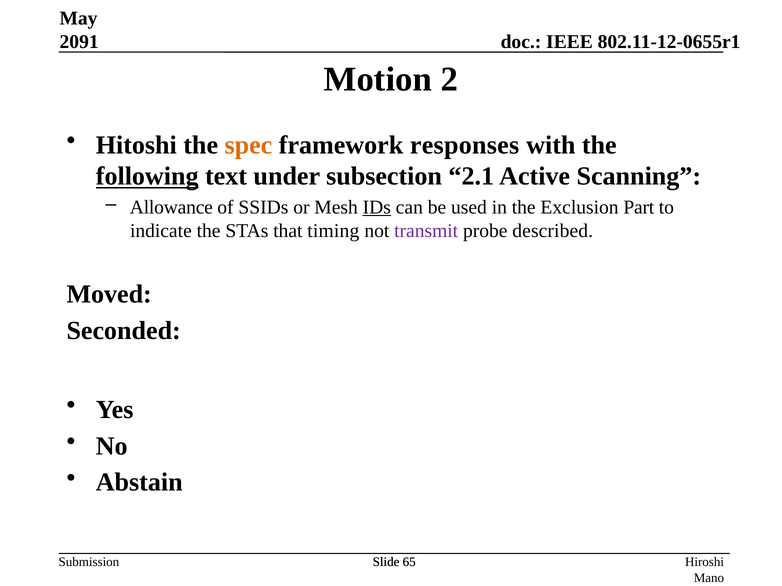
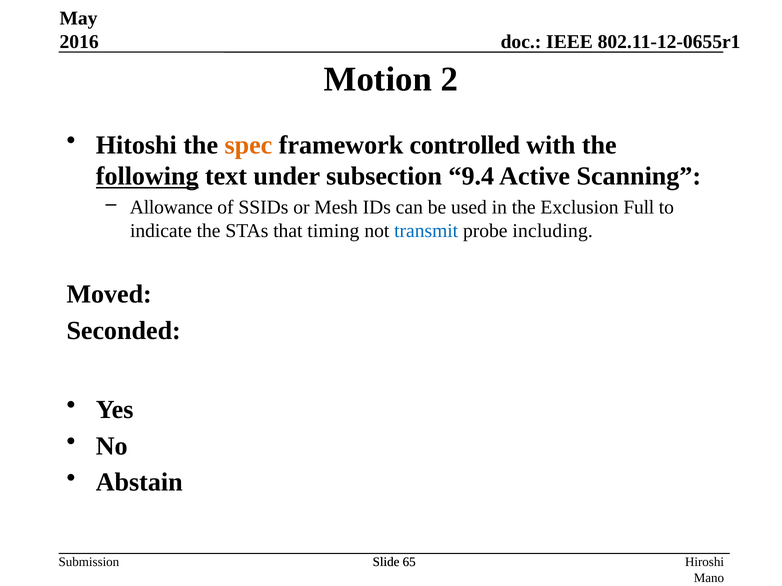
2091: 2091 -> 2016 (79, 42)
responses: responses -> controlled (465, 145)
2.1: 2.1 -> 9.4 (471, 177)
IDs underline: present -> none (377, 207)
Part: Part -> Full (639, 207)
transmit colour: purple -> blue (426, 231)
described: described -> including (553, 231)
